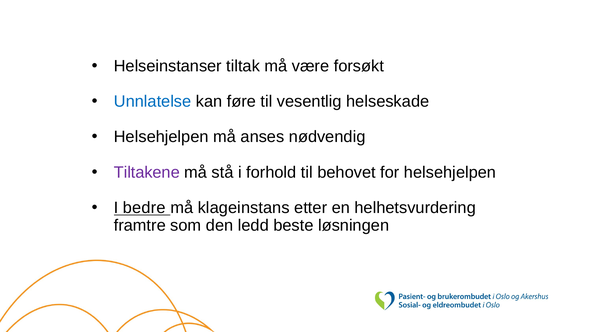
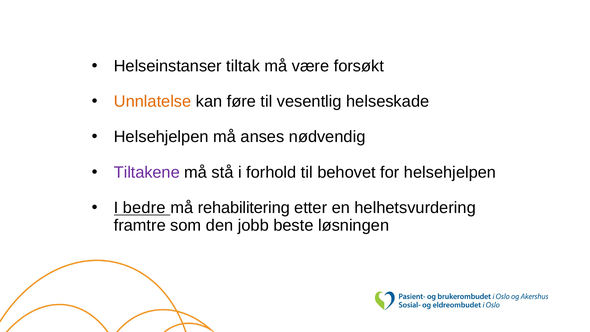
Unnlatelse colour: blue -> orange (153, 101)
klageinstans: klageinstans -> rehabilitering (244, 208)
ledd: ledd -> jobb (253, 225)
